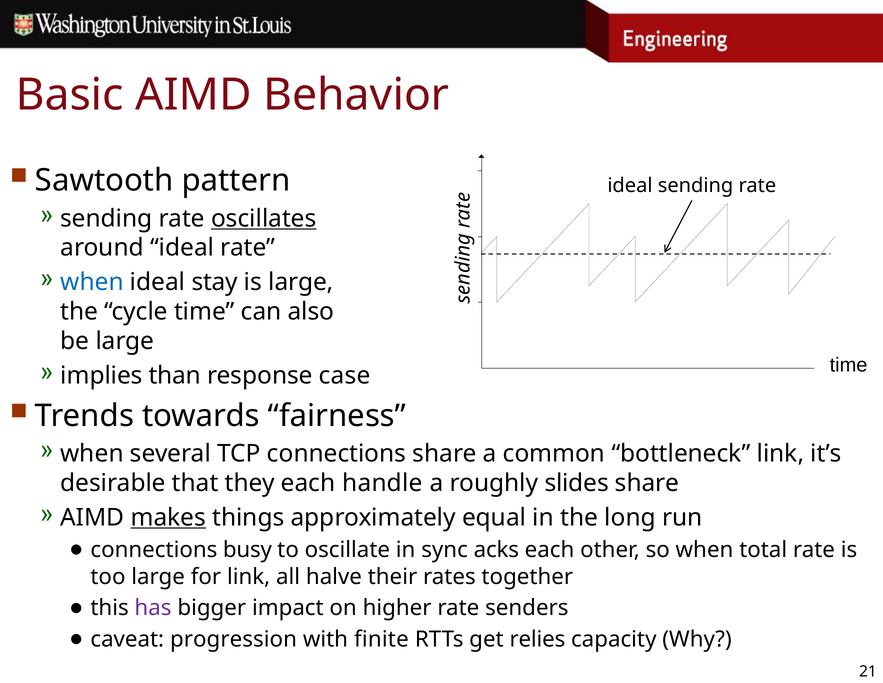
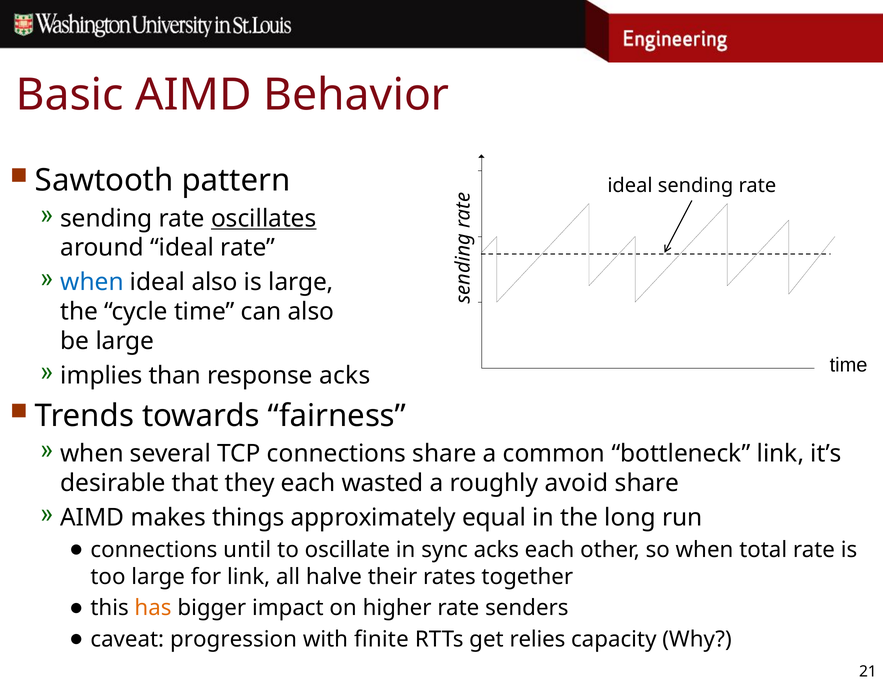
ideal stay: stay -> also (215, 282)
response case: case -> acks (345, 375)
handle: handle -> wasted (383, 483)
slides: slides -> avoid (576, 483)
makes underline: present -> none (168, 517)
busy: busy -> until (247, 549)
has colour: purple -> orange (153, 607)
